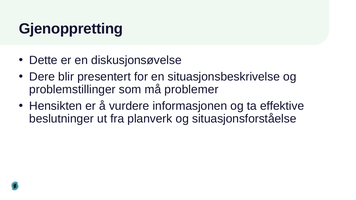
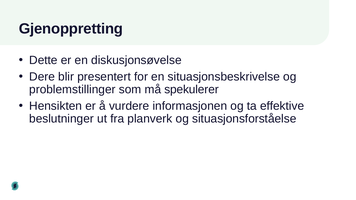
problemer: problemer -> spekulerer (192, 90)
